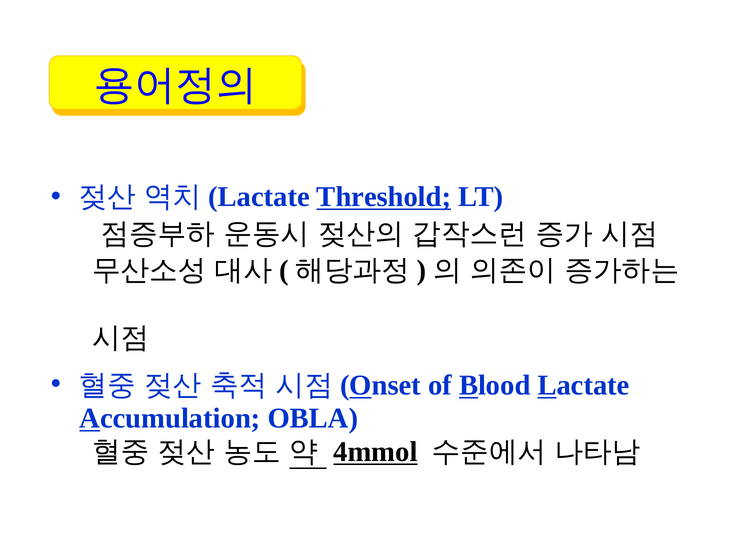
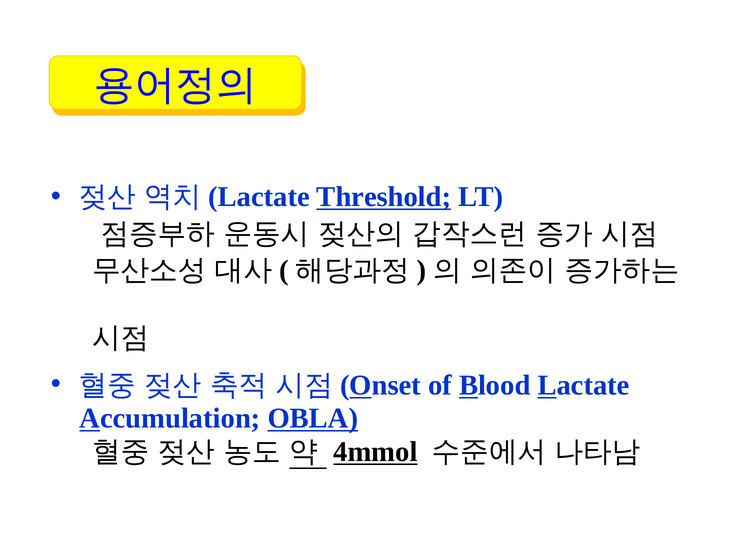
OBLA underline: none -> present (313, 418)
